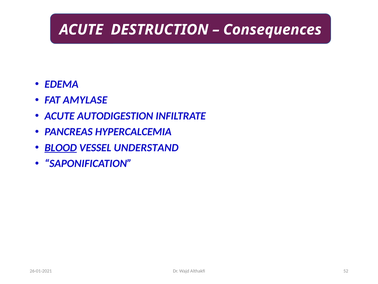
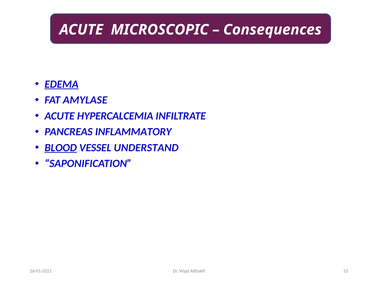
DESTRUCTION: DESTRUCTION -> MICROSCOPIC (160, 30)
EDEMA underline: none -> present (62, 84)
AUTODIGESTION: AUTODIGESTION -> HYPERCALCEMIA (115, 116)
HYPERCALCEMIA: HYPERCALCEMIA -> INFLAMMATORY (133, 132)
